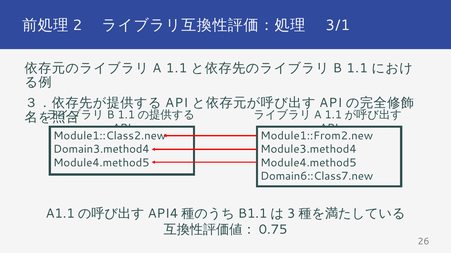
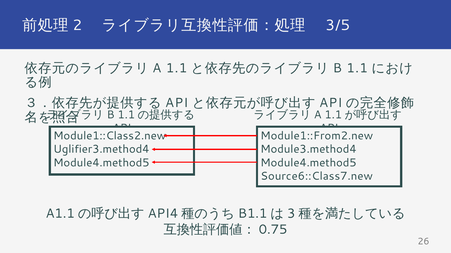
3/1: 3/1 -> 3/5 (338, 25)
Domain3.method4: Domain3.method4 -> Uglifier3.method4 (101, 150)
Domain6::Class7.new: Domain6::Class7.new -> Source6::Class7.new (317, 177)
